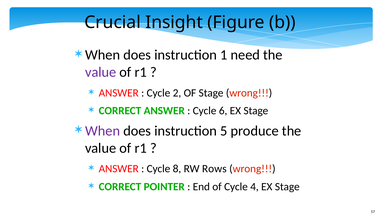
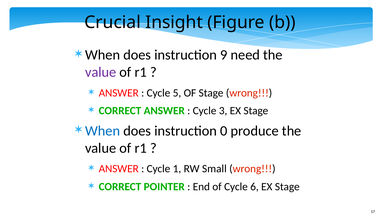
1: 1 -> 9 (224, 55)
2: 2 -> 5 (177, 93)
6: 6 -> 3 (223, 111)
When colour: purple -> blue (103, 131)
5: 5 -> 0 (224, 131)
8: 8 -> 1 (177, 169)
Rows: Rows -> Small (214, 169)
4: 4 -> 6 (254, 187)
